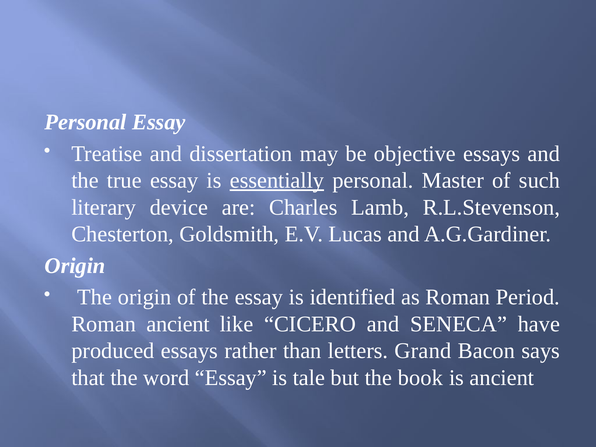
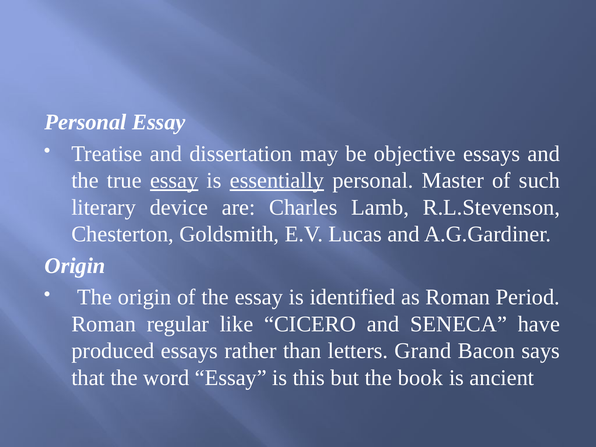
essay underline: none -> present (174, 181)
Roman ancient: ancient -> regular (178, 324)
tale: tale -> this (309, 378)
